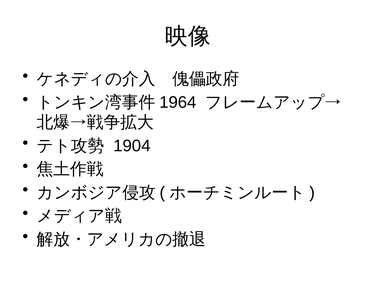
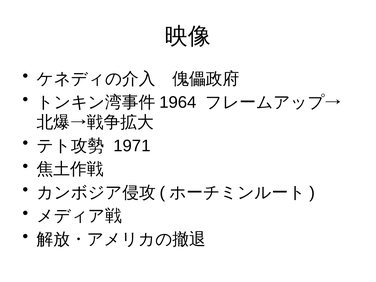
1904: 1904 -> 1971 (132, 146)
